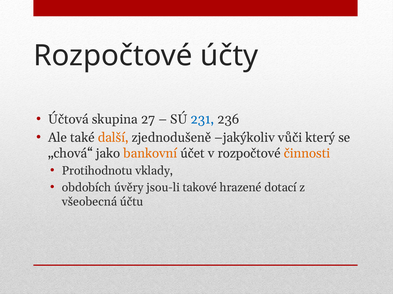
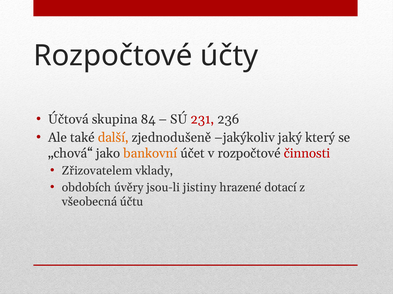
27: 27 -> 84 (148, 120)
231 colour: blue -> red (202, 120)
vůči: vůči -> jaký (290, 138)
činnosti colour: orange -> red (307, 154)
Protihodnotu: Protihodnotu -> Zřizovatelem (97, 171)
takové: takové -> jistiny (200, 188)
